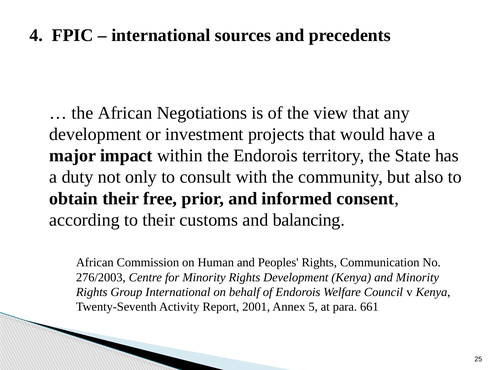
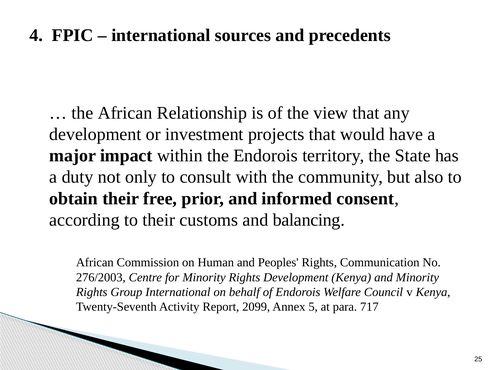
Negotiations: Negotiations -> Relationship (202, 113)
2001: 2001 -> 2099 (256, 307)
661: 661 -> 717 (369, 307)
